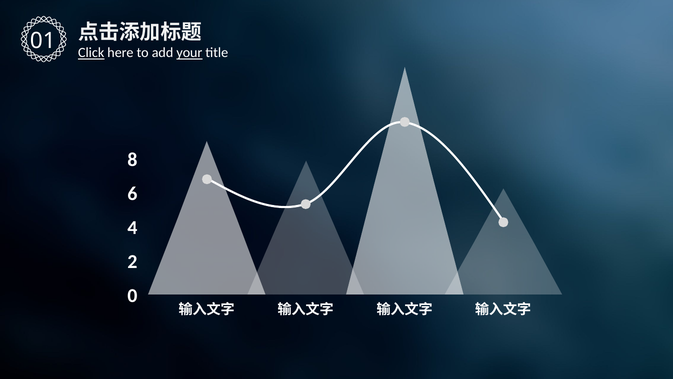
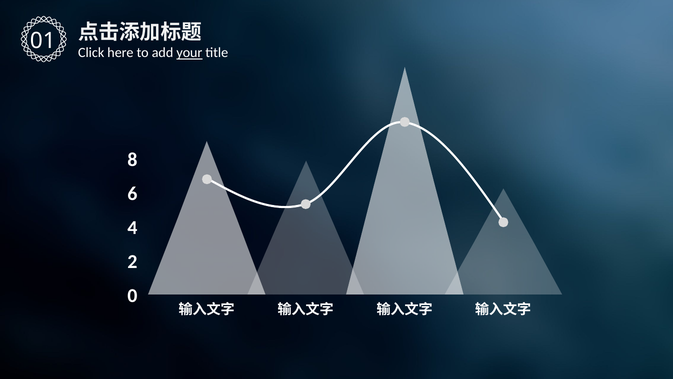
Click underline: present -> none (91, 53)
